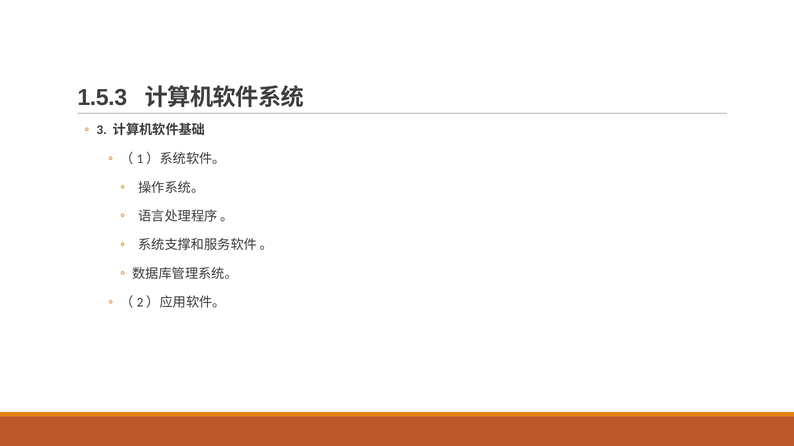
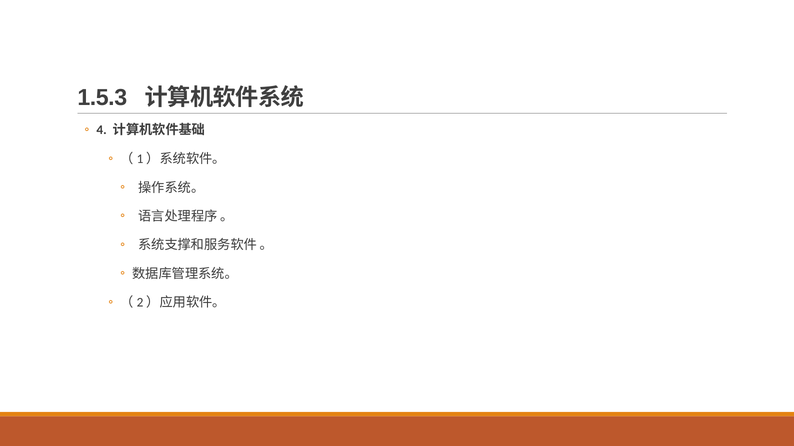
3: 3 -> 4 (102, 130)
